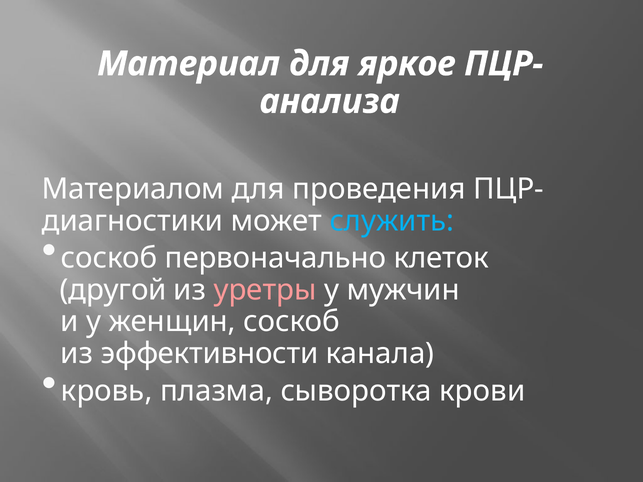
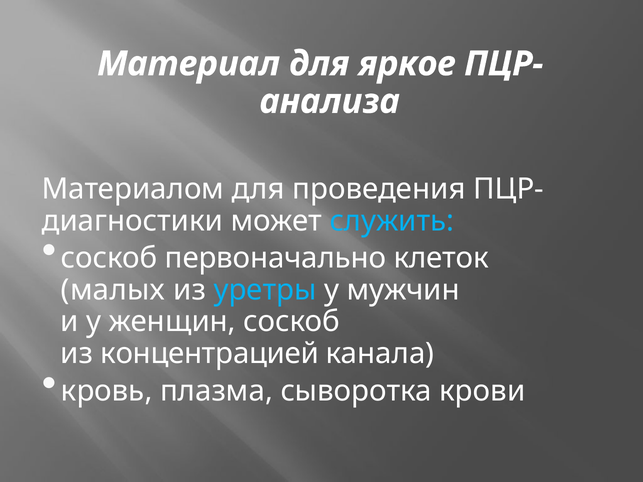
другой: другой -> малых (113, 290)
уретры colour: pink -> light blue (265, 290)
эффективности: эффективности -> концентрацией (210, 354)
